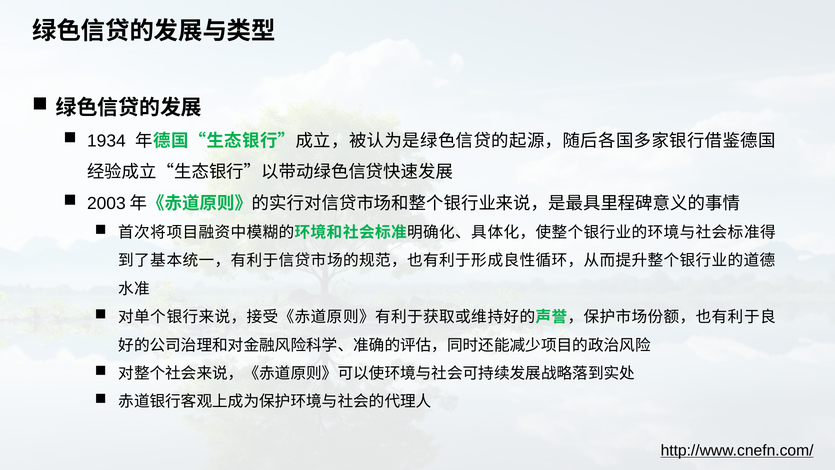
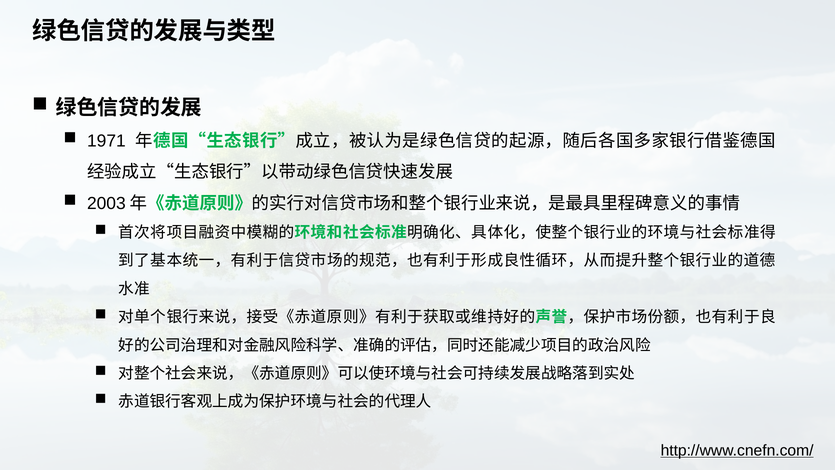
1934: 1934 -> 1971 (106, 141)
